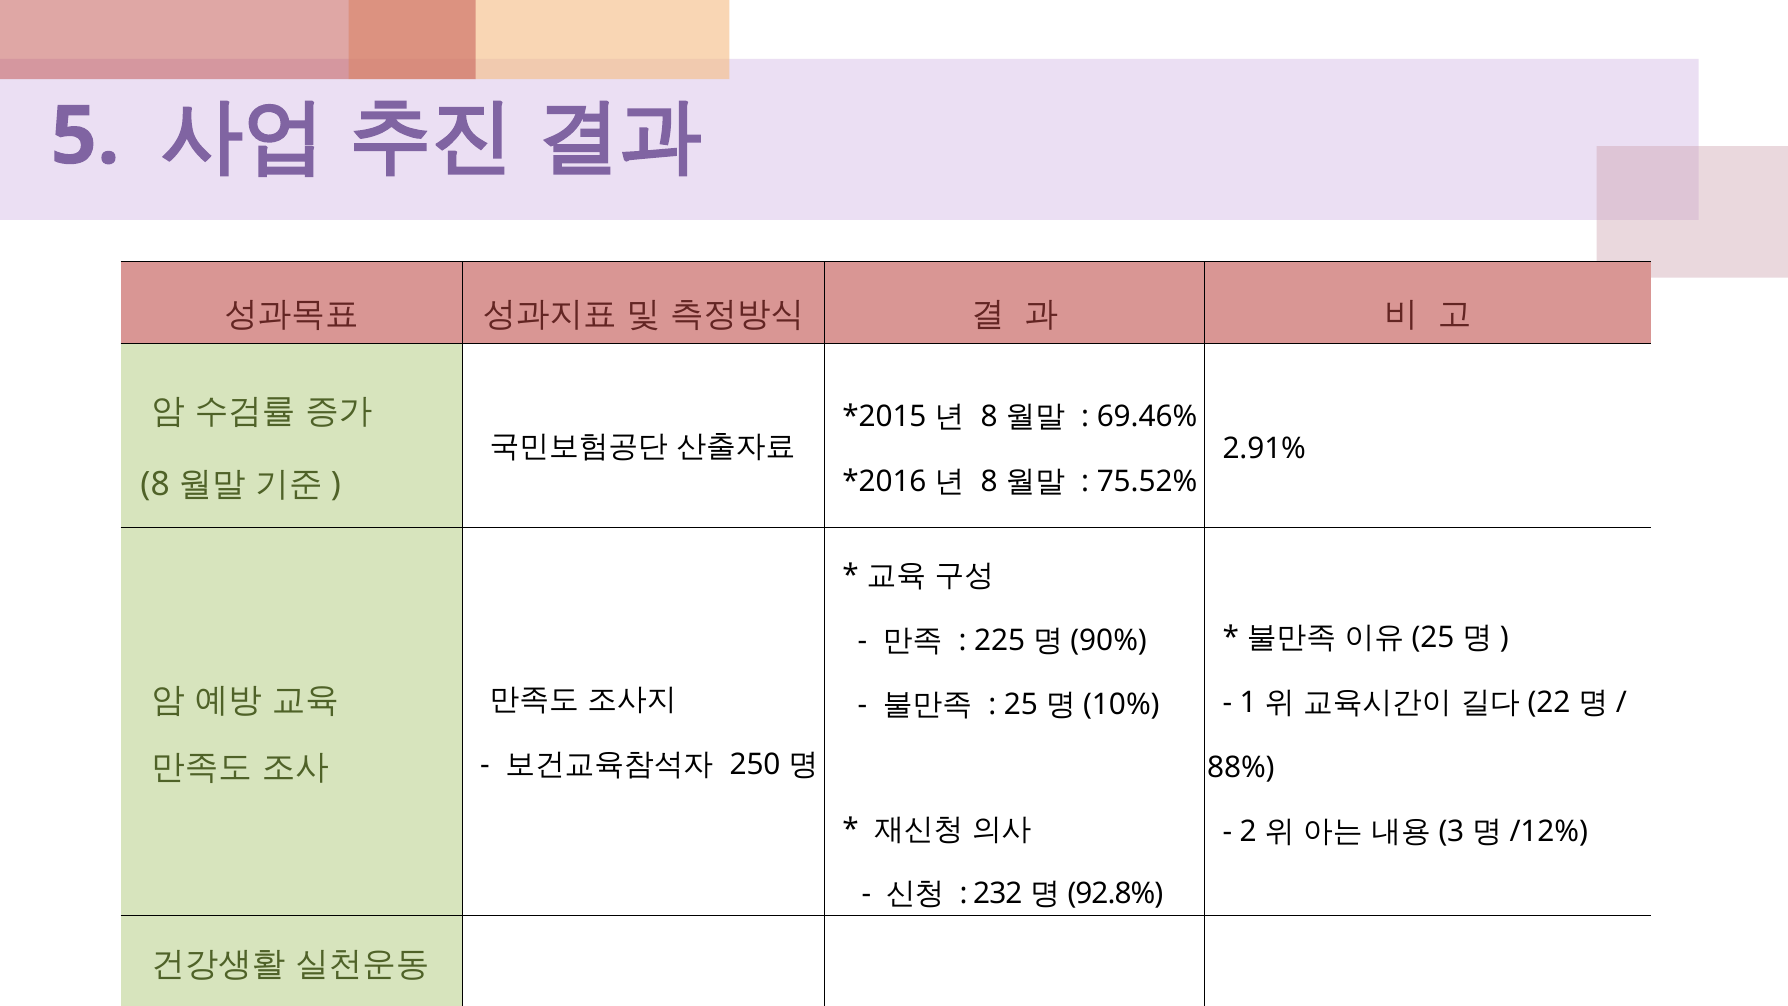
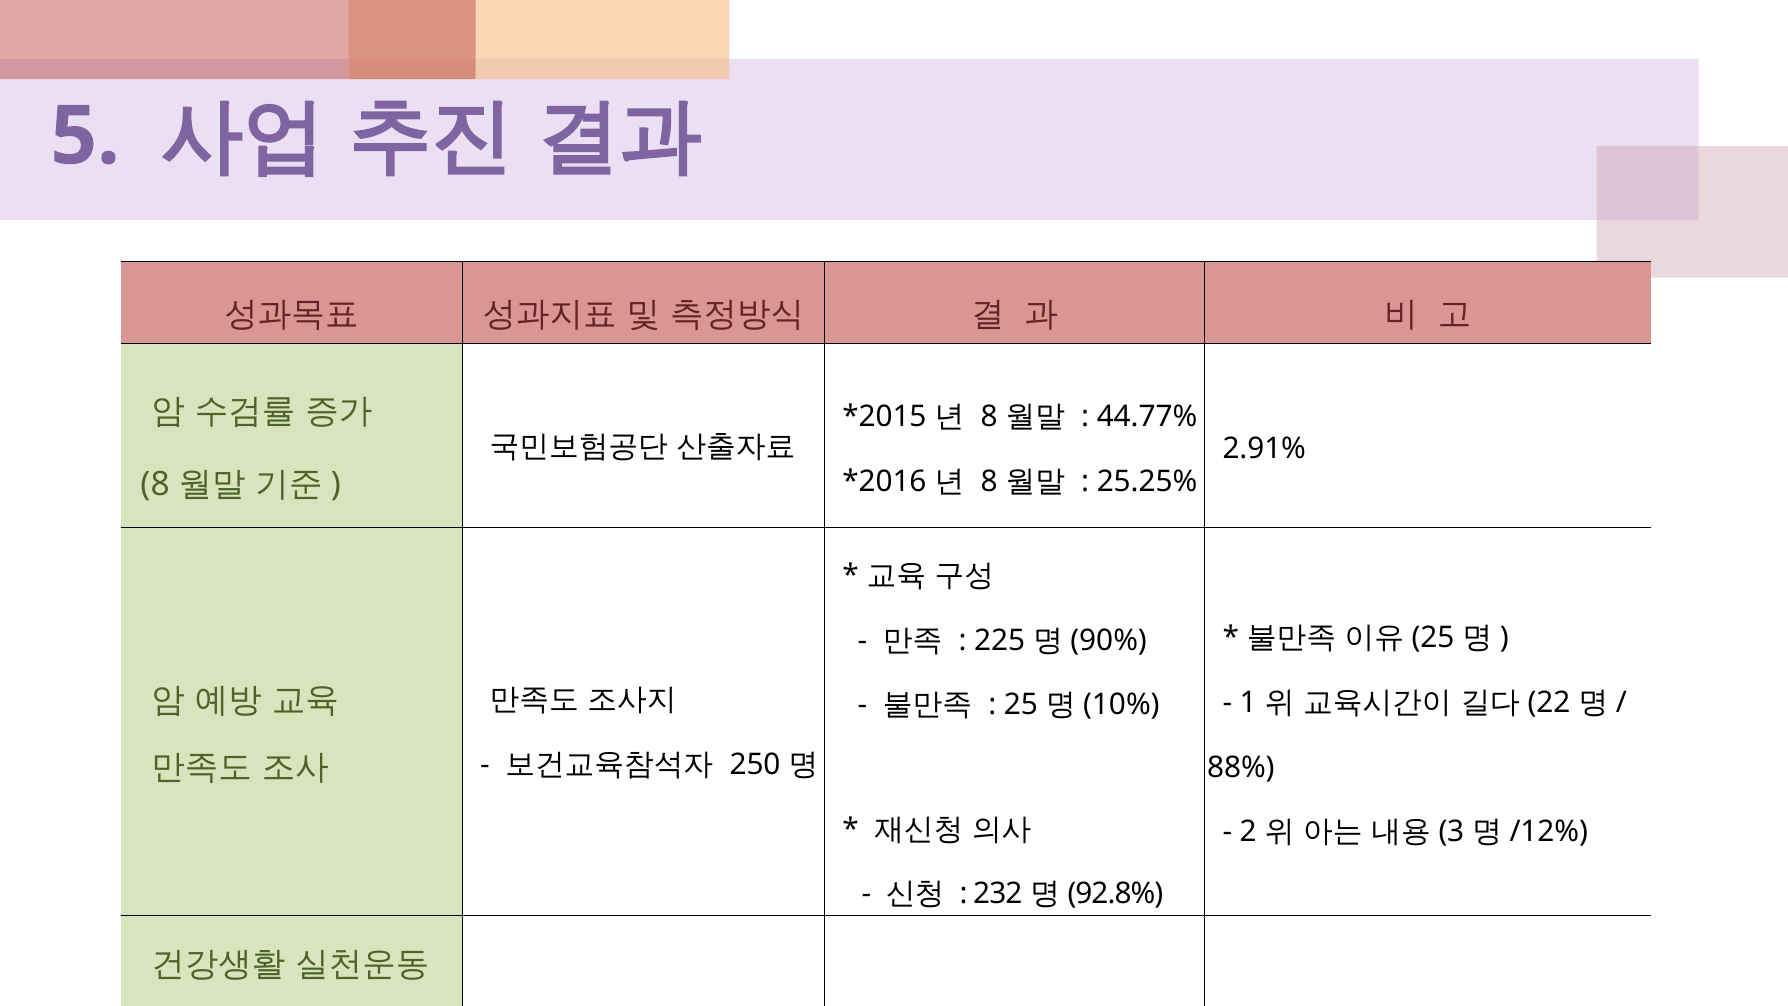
69.46%: 69.46% -> 44.77% (1147, 416)
75.52%: 75.52% -> 25.25% (1147, 481)
